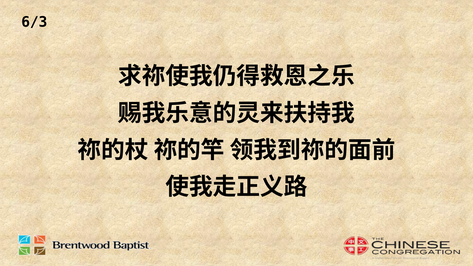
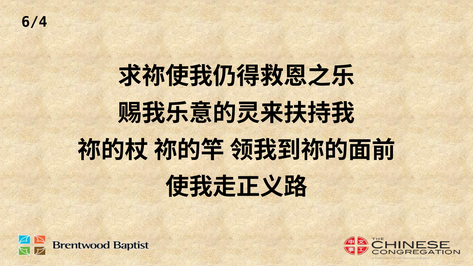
6/3: 6/3 -> 6/4 (34, 22)
